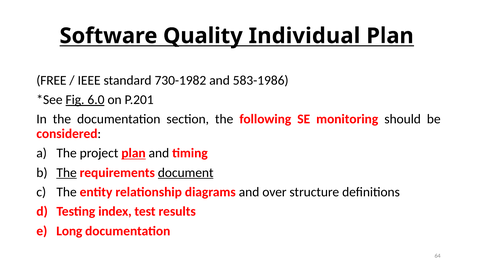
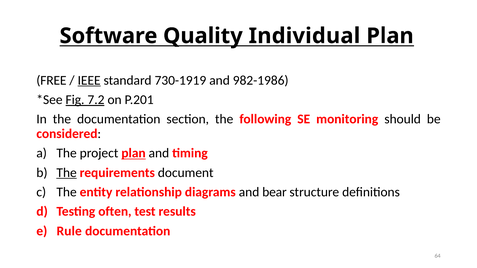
IEEE underline: none -> present (89, 80)
730-1982: 730-1982 -> 730-1919 (180, 80)
583-1986: 583-1986 -> 982-1986 (261, 80)
6.0: 6.0 -> 7.2 (96, 100)
document underline: present -> none (186, 173)
over: over -> bear (274, 192)
index: index -> often (115, 212)
Long: Long -> Rule (69, 231)
